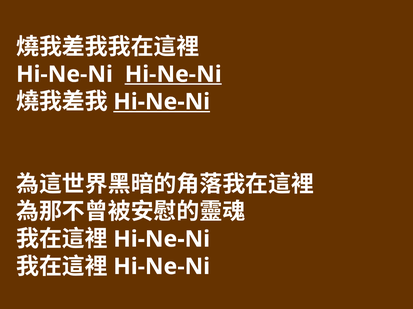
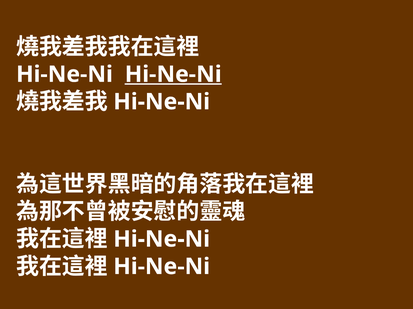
Hi-Ne-Ni underline: present -> none (162, 102)
